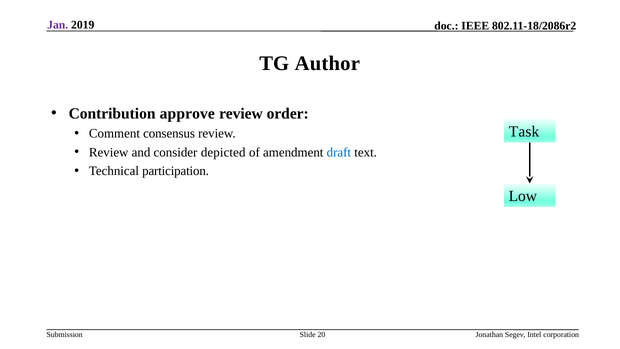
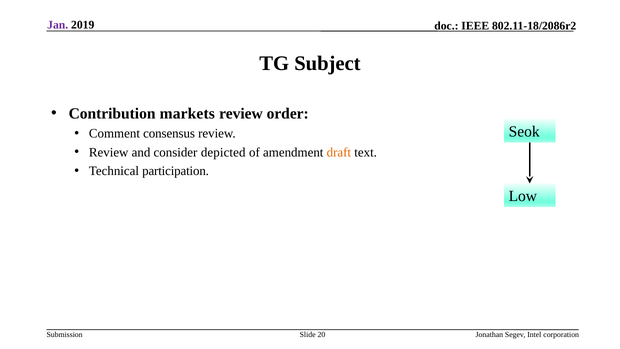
Author: Author -> Subject (327, 63)
approve: approve -> markets (187, 113)
Task: Task -> Seok (524, 132)
draft colour: blue -> orange (339, 152)
